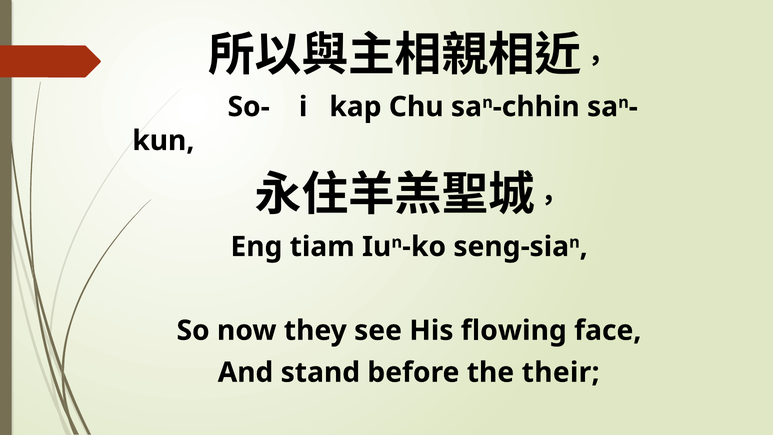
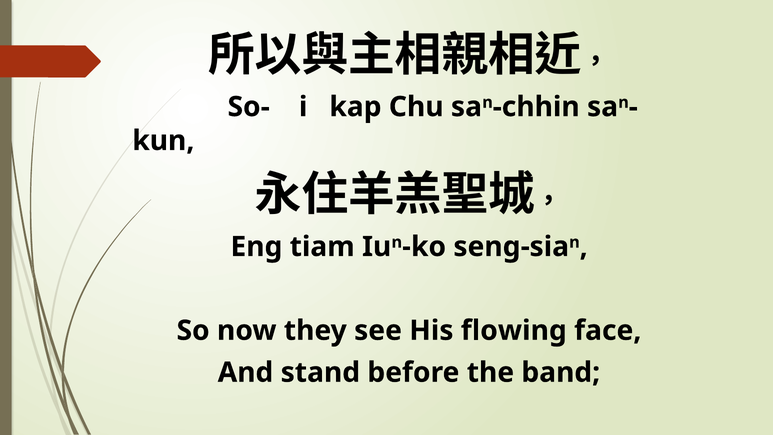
their: their -> band (561, 372)
